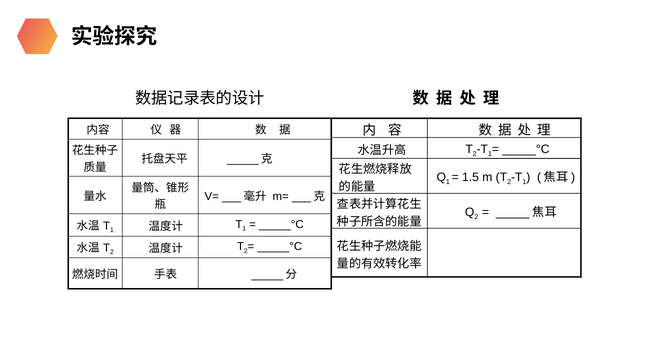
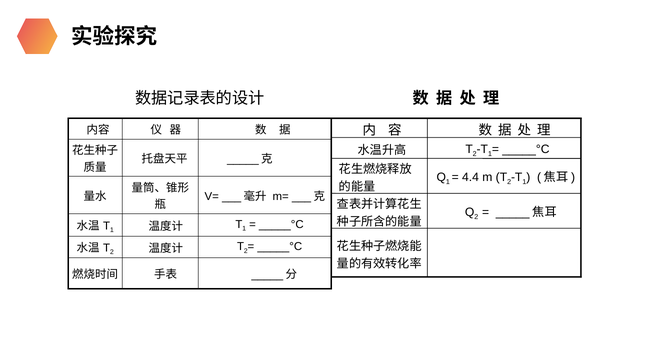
1.5: 1.5 -> 4.4 (471, 178)
